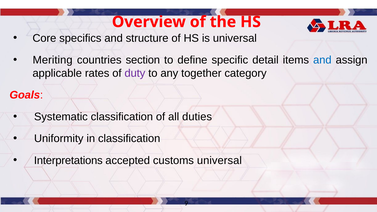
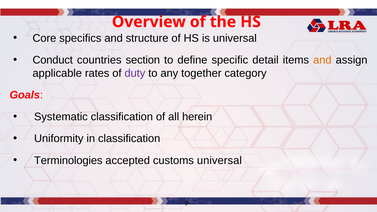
Meriting: Meriting -> Conduct (53, 60)
and colour: blue -> orange (322, 60)
duties: duties -> herein (197, 117)
Interpretations: Interpretations -> Terminologies (68, 160)
